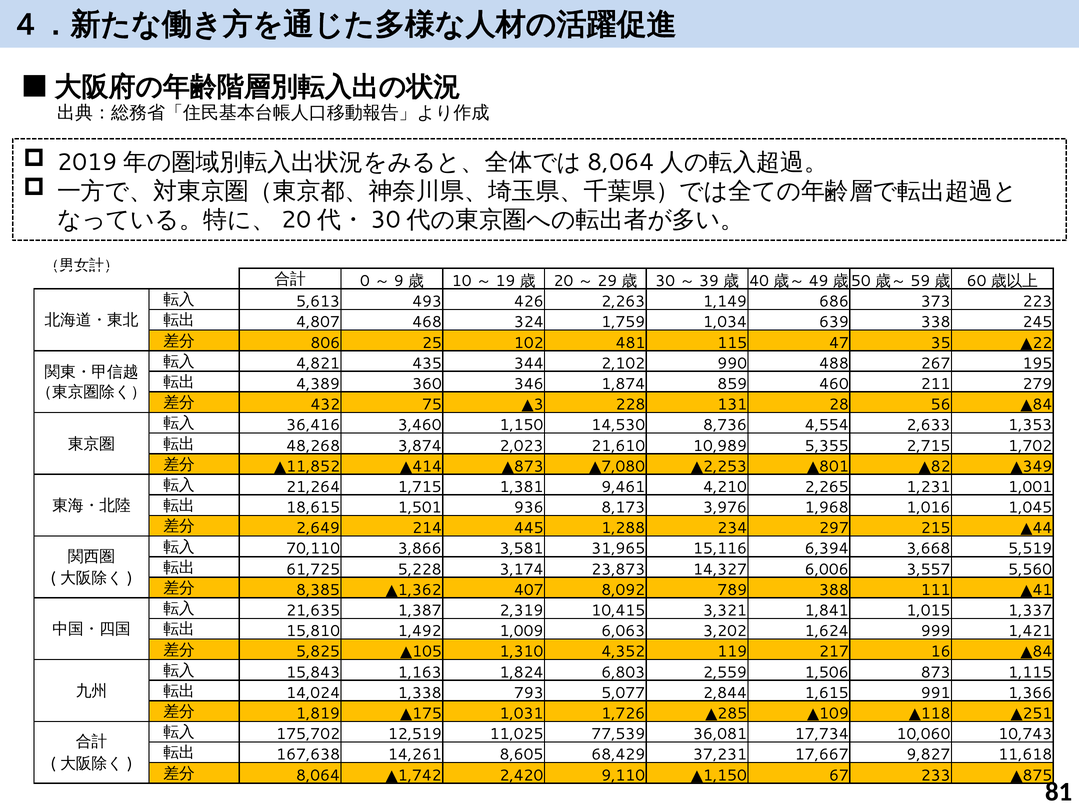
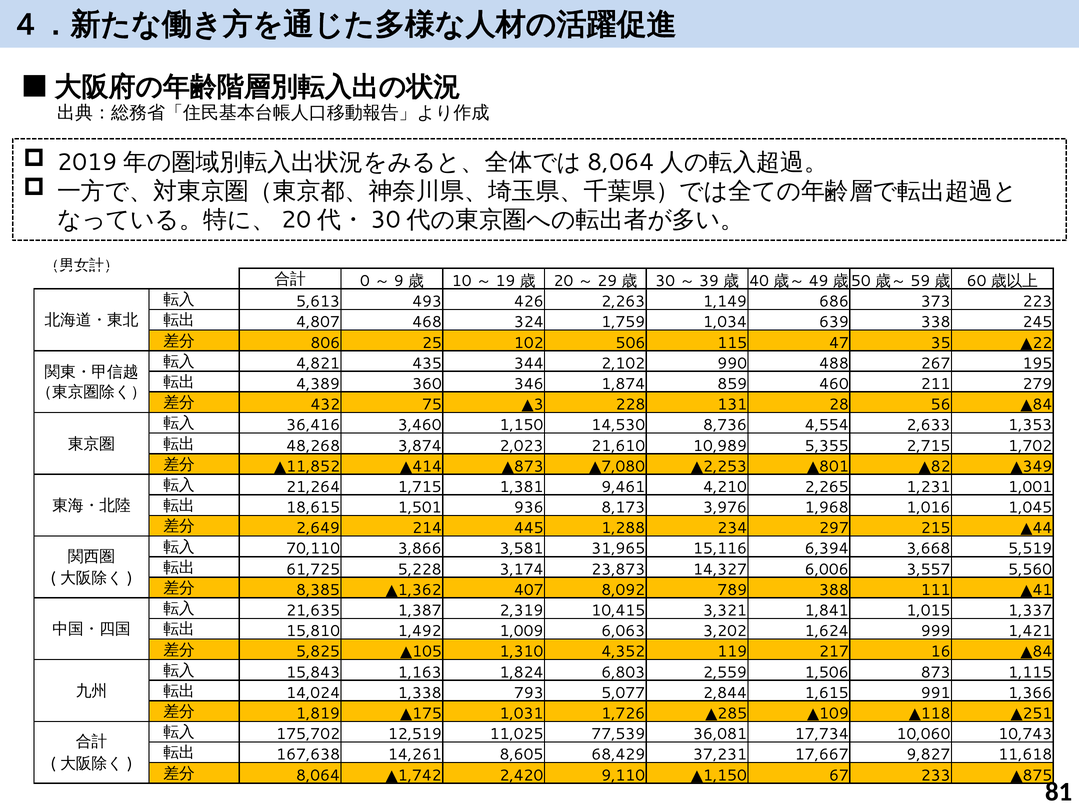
481: 481 -> 506 (631, 343)
